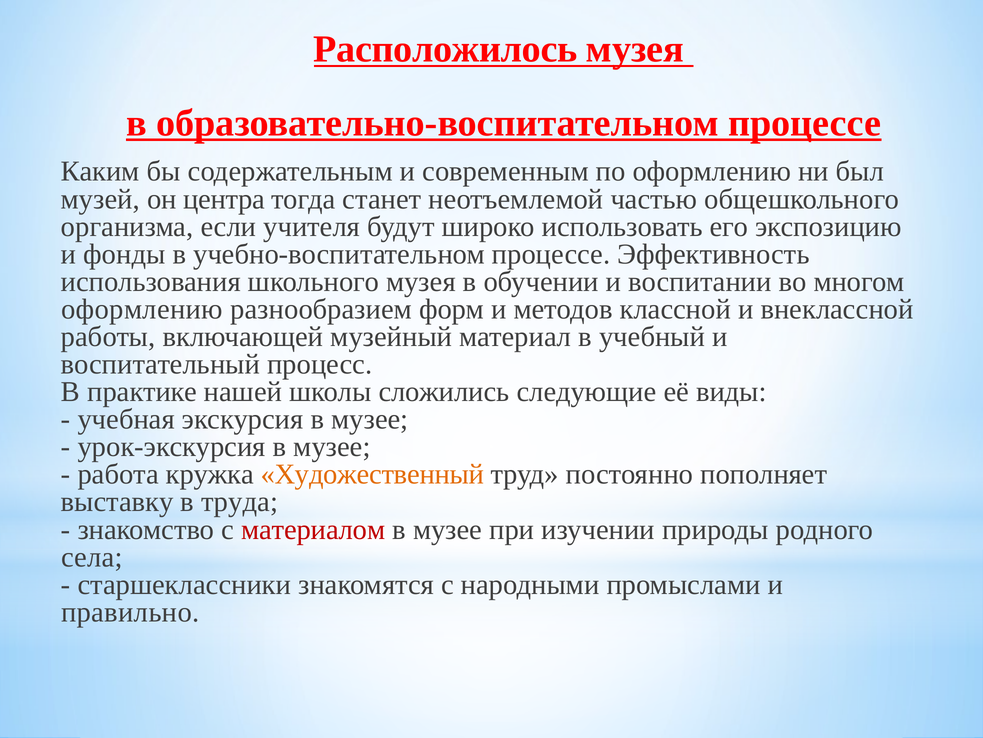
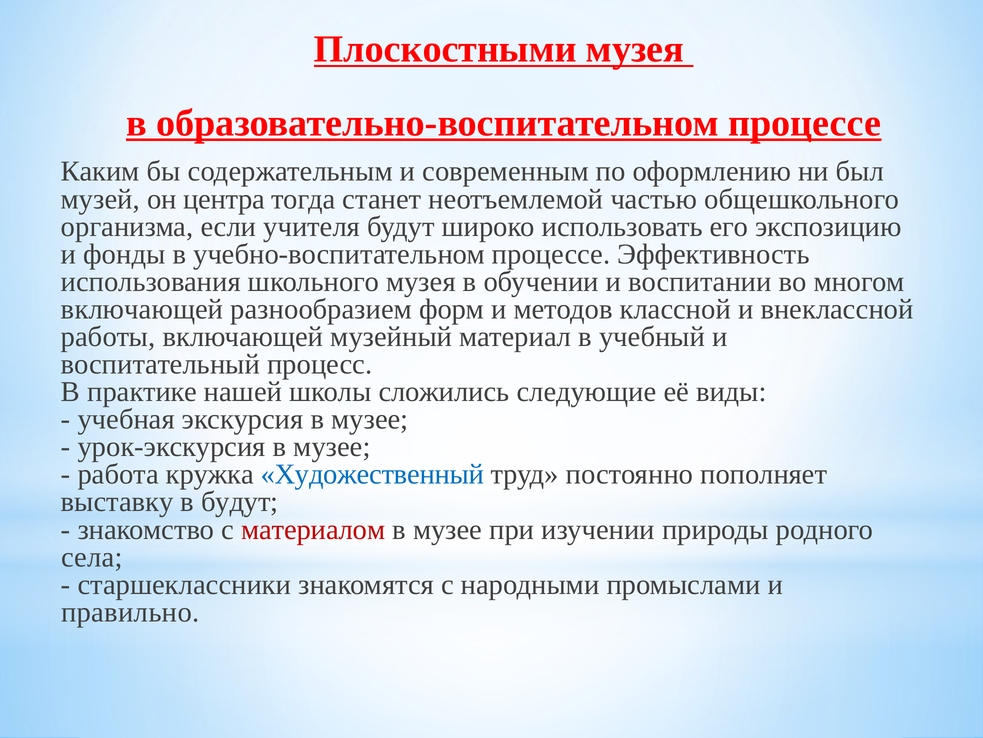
Расположилось: Расположилось -> Плоскостными (445, 49)
оформлению: оформлению -> включающей (142, 309)
Художественный colour: orange -> blue (372, 474)
в труда: труда -> будут (240, 502)
